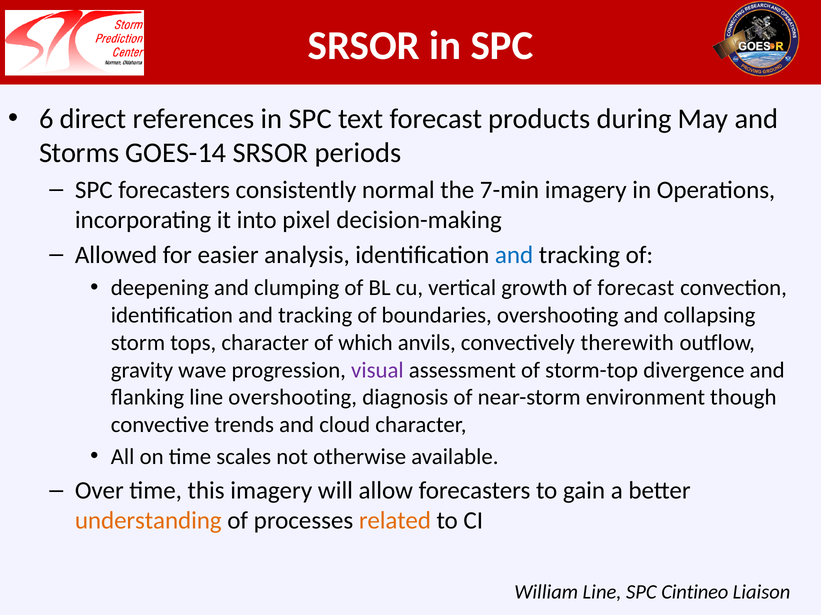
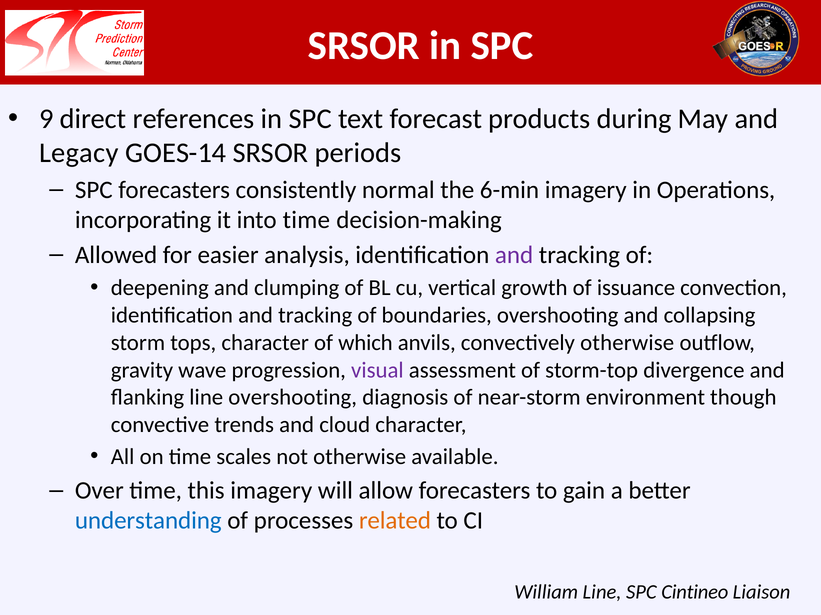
6: 6 -> 9 (46, 119)
Storms: Storms -> Legacy (79, 153)
7-min: 7-min -> 6-min (509, 190)
into pixel: pixel -> time (306, 220)
and colour: blue -> purple (514, 255)
of forecast: forecast -> issuance (636, 288)
convectively therewith: therewith -> otherwise (627, 343)
understanding colour: orange -> blue (148, 521)
